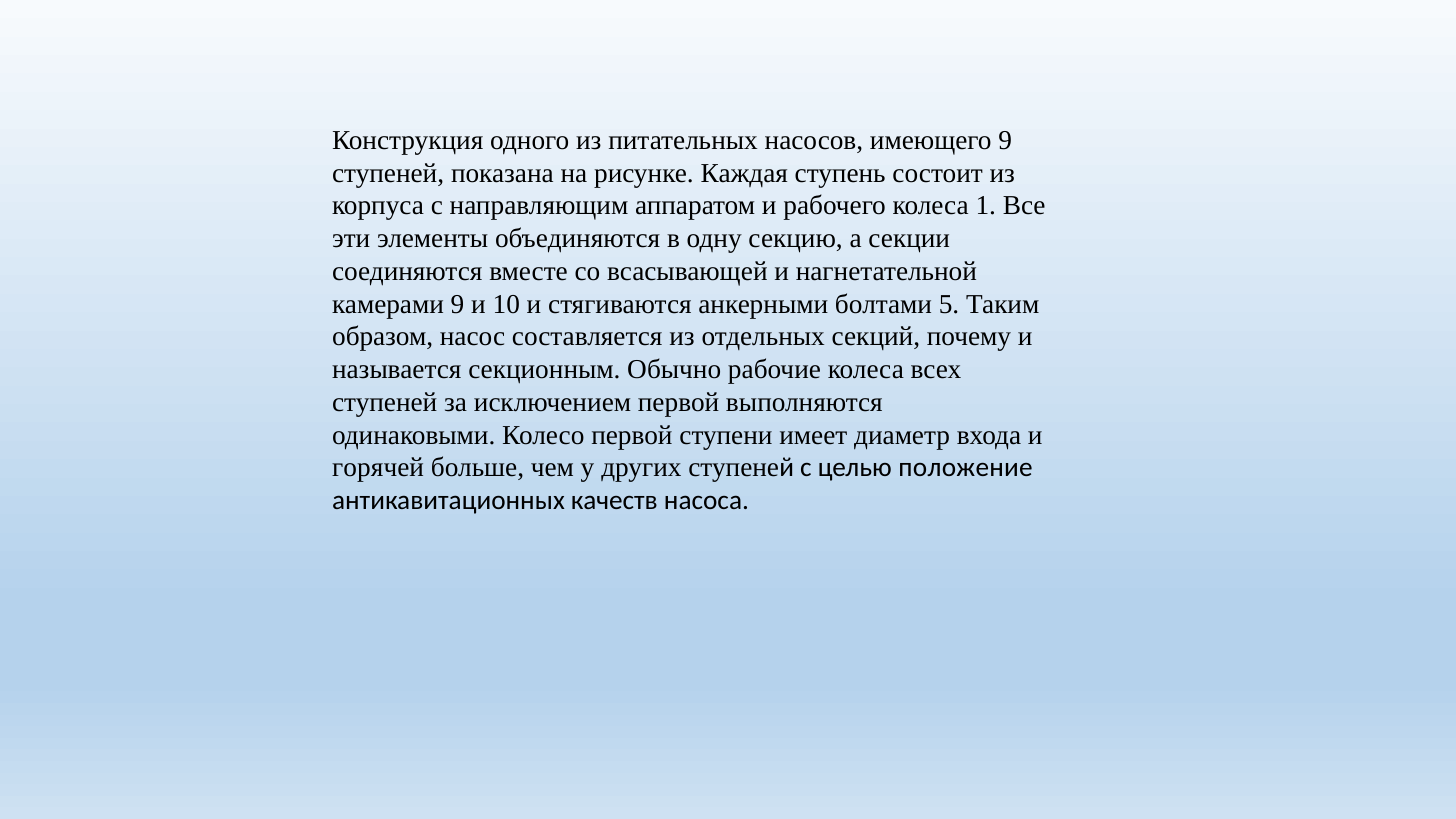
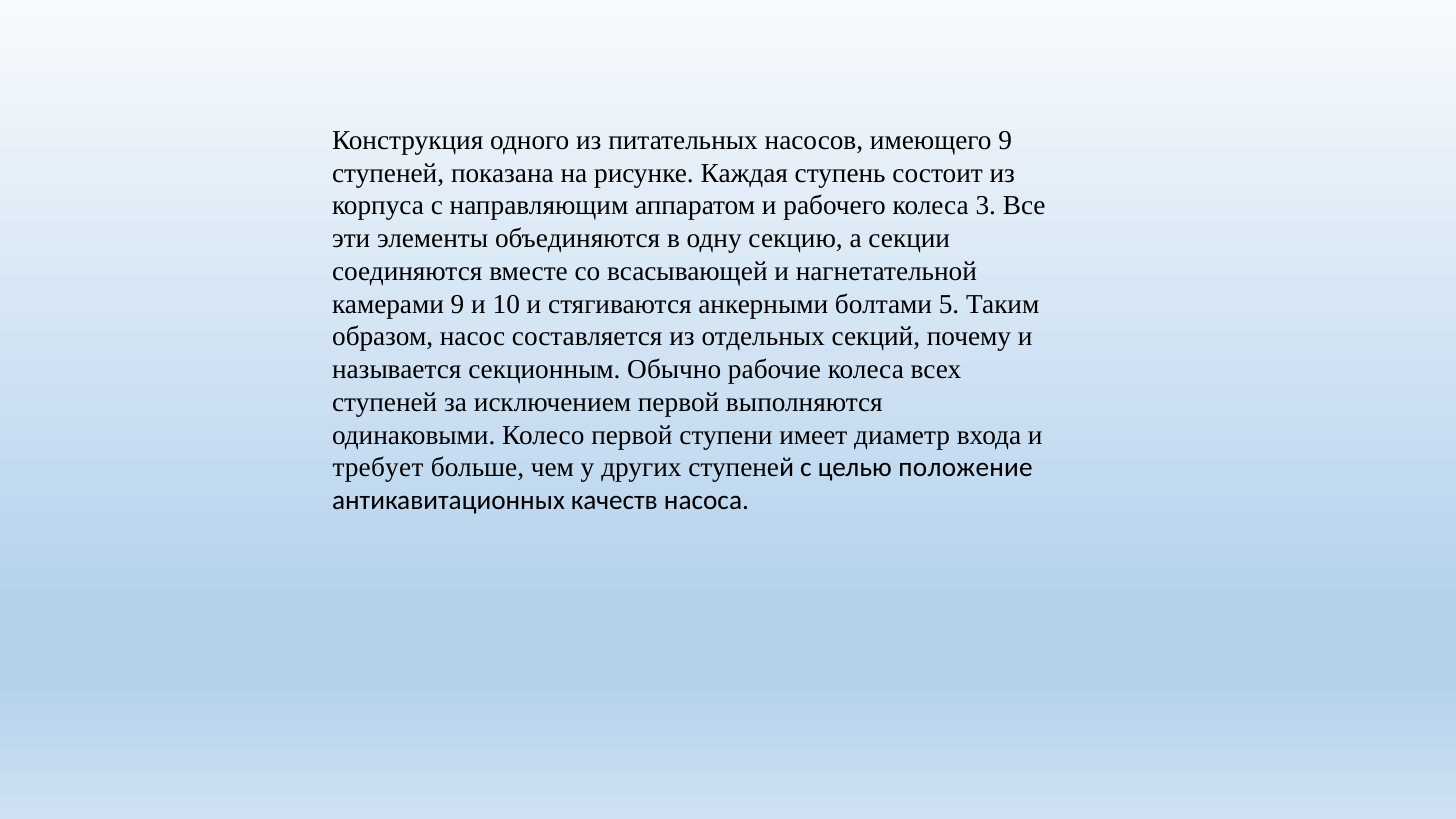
1: 1 -> 3 (986, 206)
горячей: горячей -> требует (378, 468)
